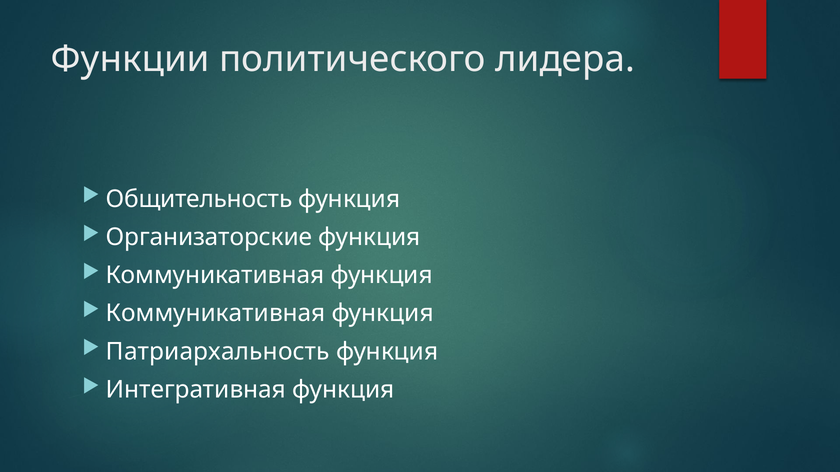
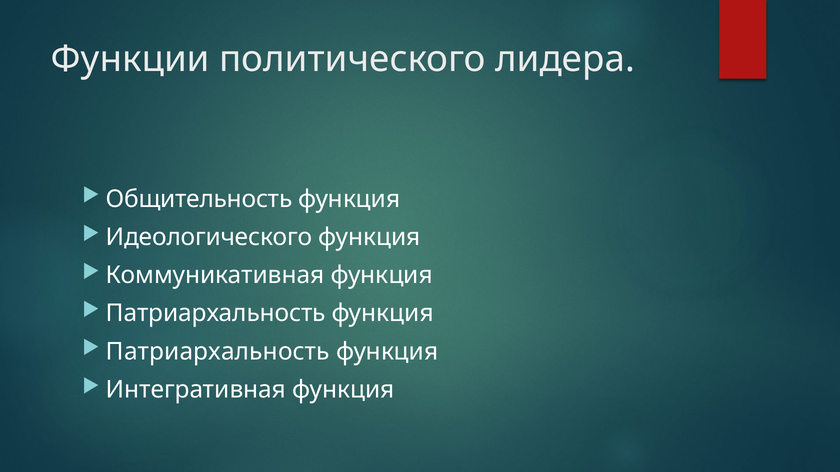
Организаторские: Организаторские -> Идеологического (209, 237)
Коммуникативная: Коммуникативная -> Патриархальность (216, 314)
